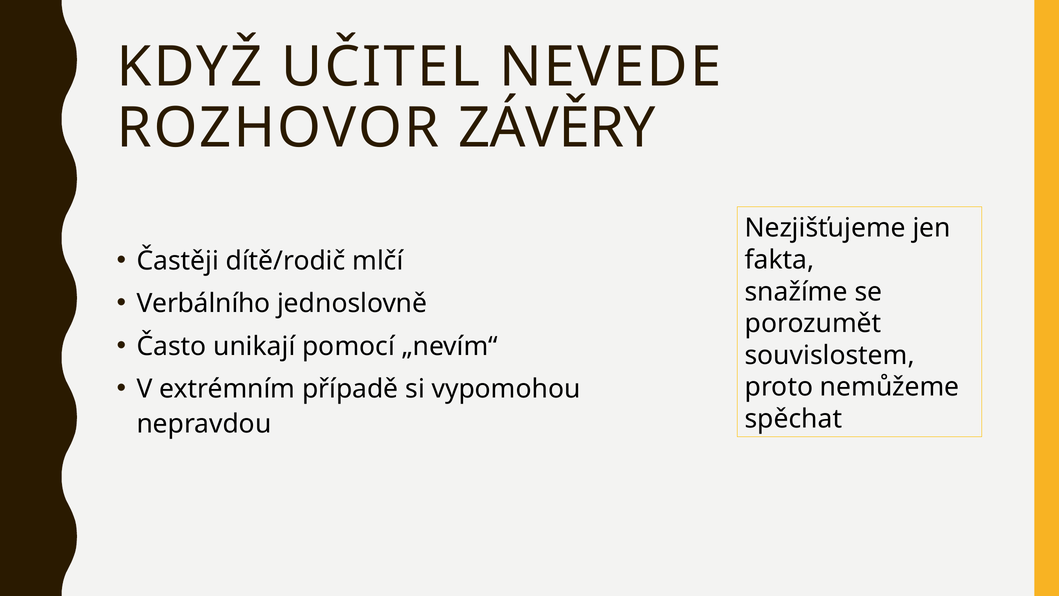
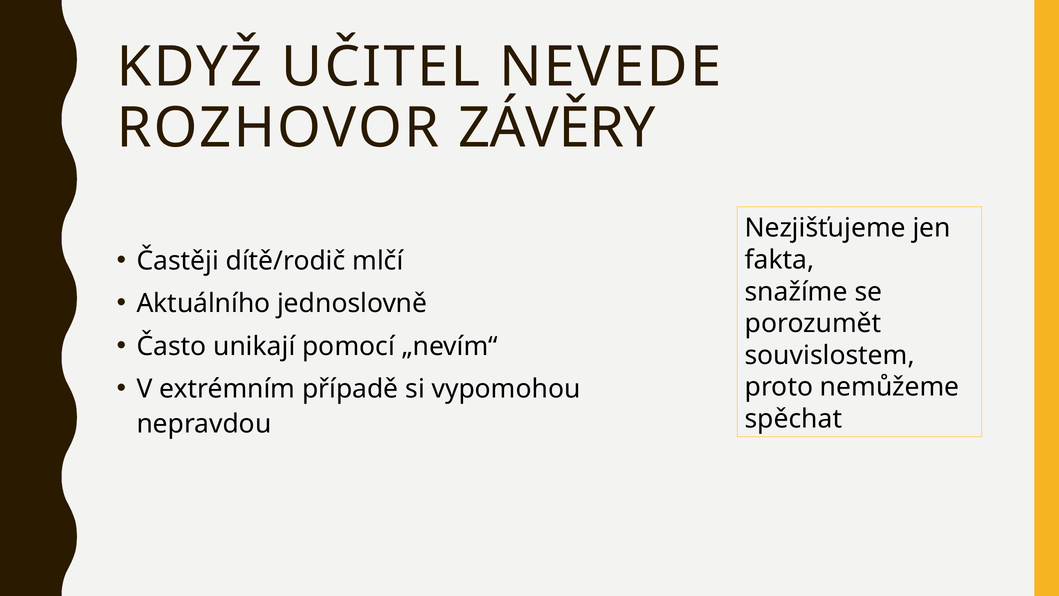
Verbálního: Verbálního -> Aktuálního (203, 303)
